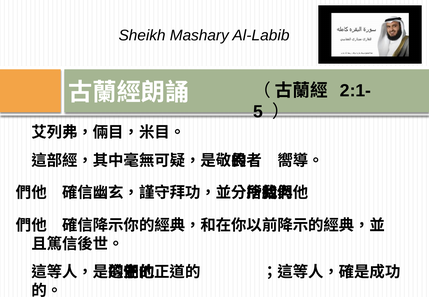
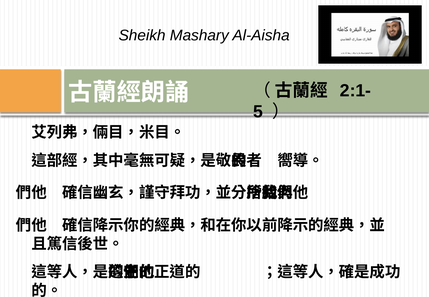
Al-Labib: Al-Labib -> Al-Aisha (261, 35)
